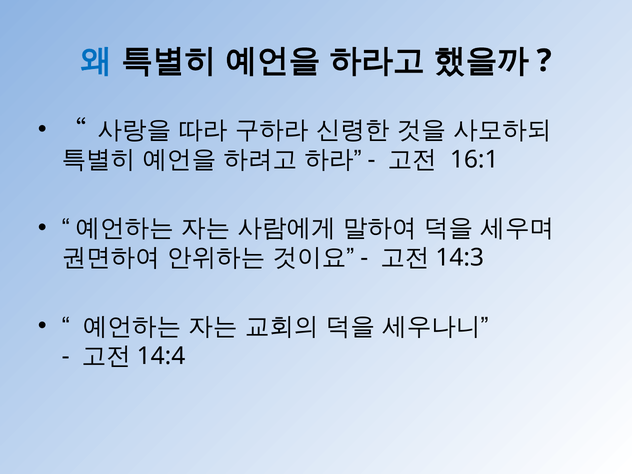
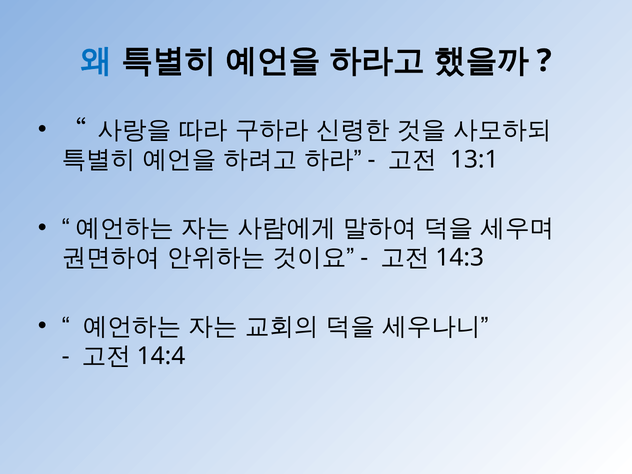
16:1: 16:1 -> 13:1 (474, 160)
